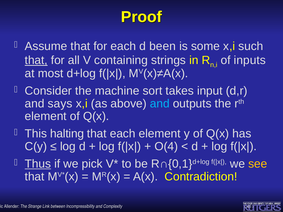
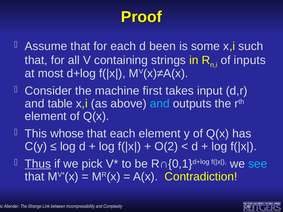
that underline: present -> none (36, 60)
sort: sort -> first (152, 91)
says: says -> table (60, 104)
halting: halting -> whose (67, 134)
O(4: O(4 -> O(2 (166, 147)
see colour: yellow -> light blue (258, 164)
